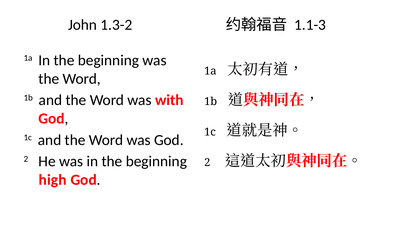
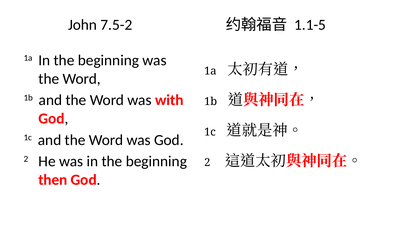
1.3-2: 1.3-2 -> 7.5-2 (116, 25)
1.1-3: 1.1-3 -> 1.1-5 (310, 25)
high: high -> then (53, 180)
